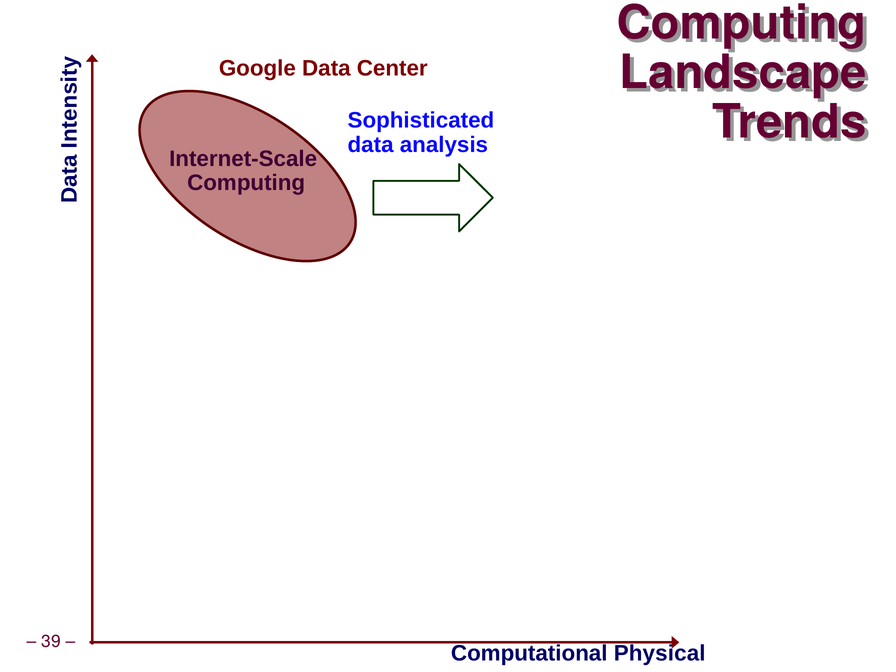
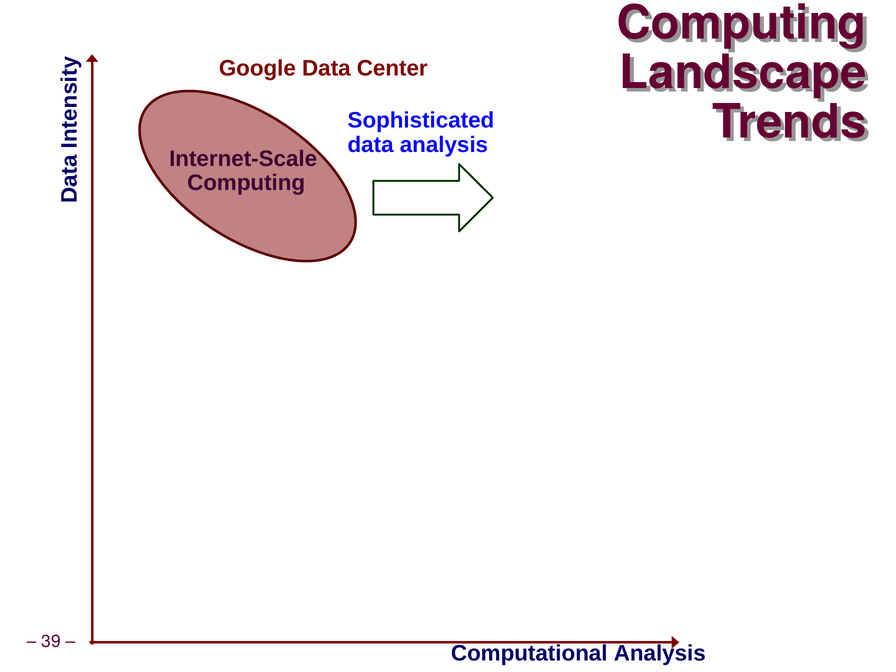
Computational Physical: Physical -> Analysis (660, 653)
